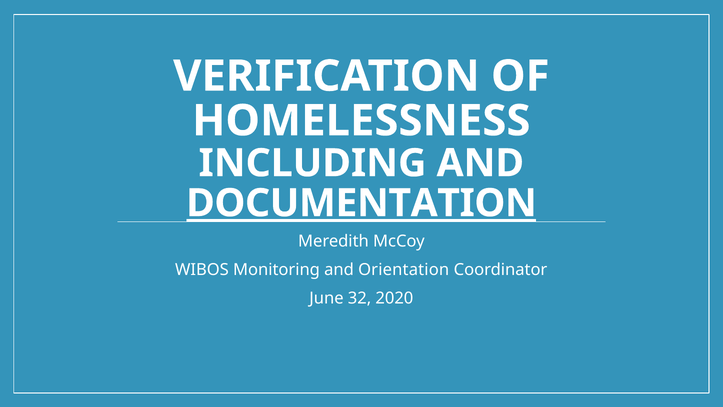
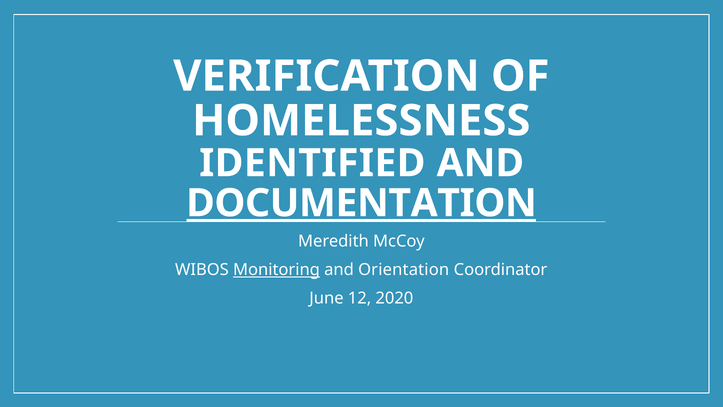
INCLUDING: INCLUDING -> IDENTIFIED (312, 163)
Monitoring underline: none -> present (276, 269)
32: 32 -> 12 (359, 298)
